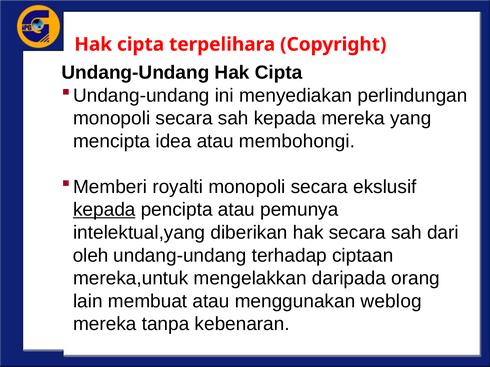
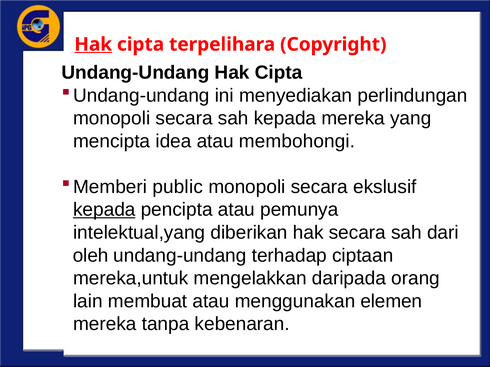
Hak underline: none -> present (93, 44)
royalti: royalti -> public (178, 187)
weblog: weblog -> elemen (391, 302)
